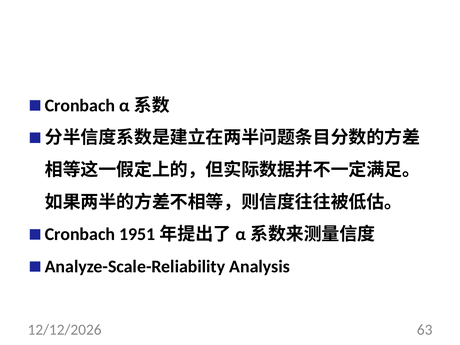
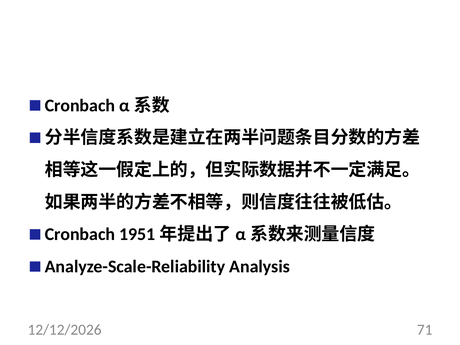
63: 63 -> 71 (425, 330)
